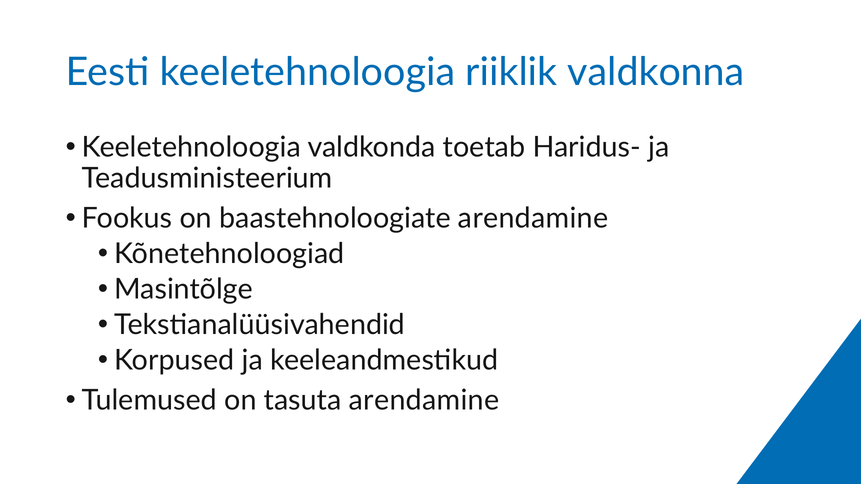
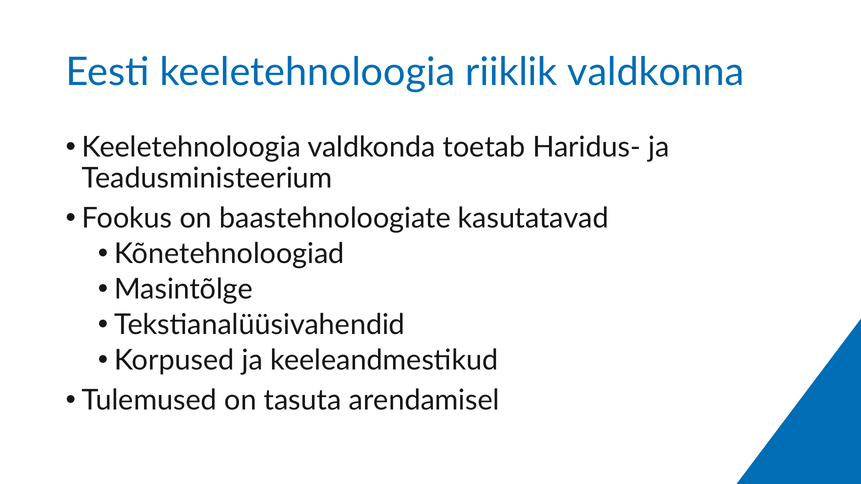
baastehnoloogiate arendamine: arendamine -> kasutatavad (533, 218)
tasuta arendamine: arendamine -> arendamisel (424, 400)
